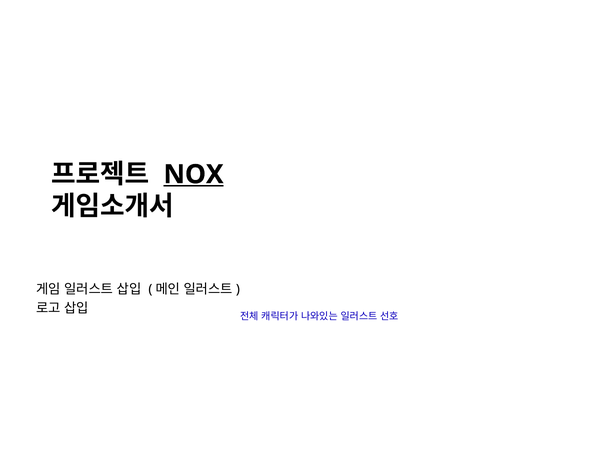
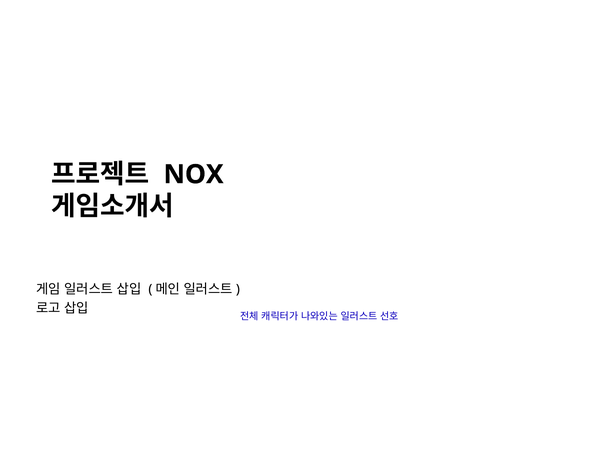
NOX underline: present -> none (194, 174)
